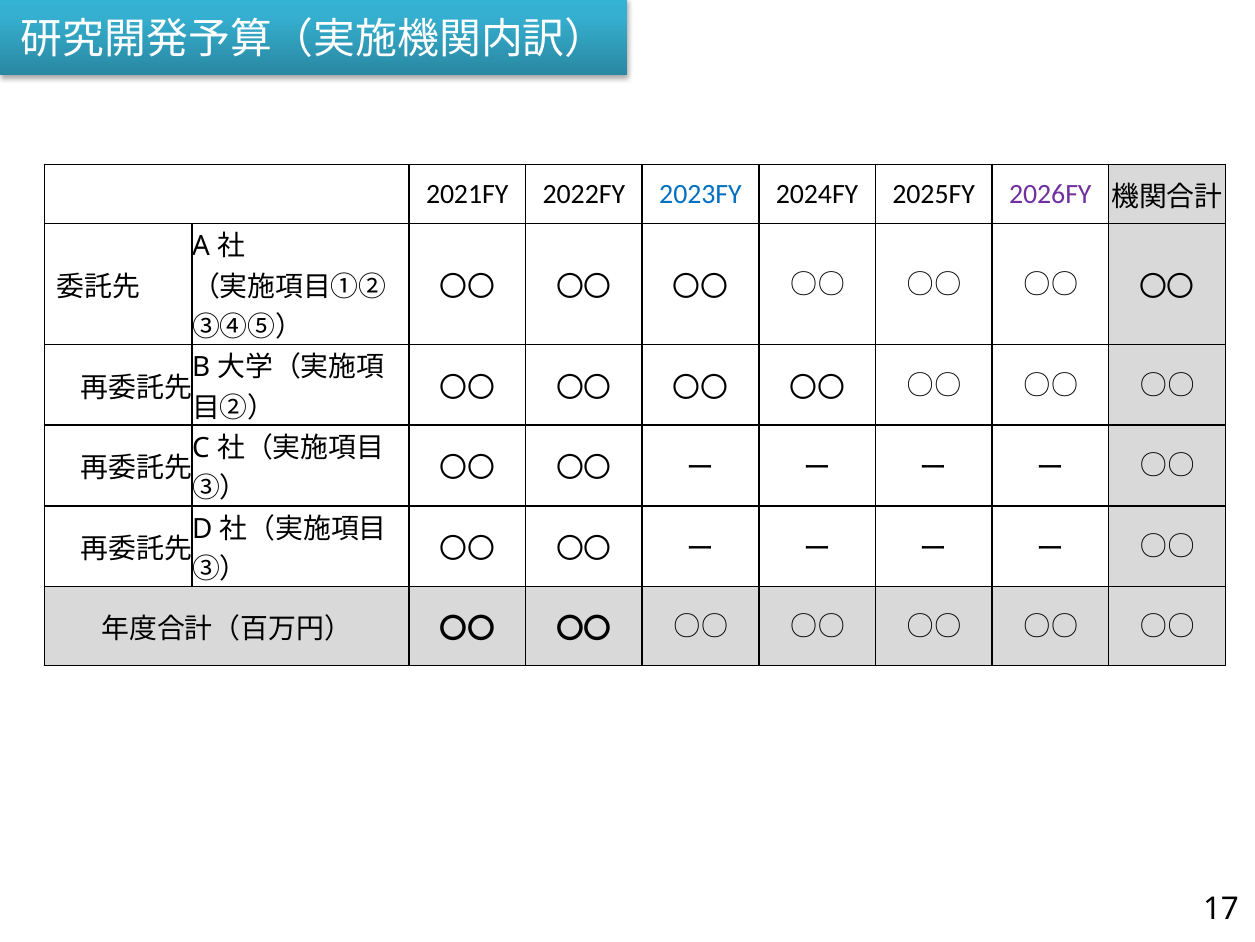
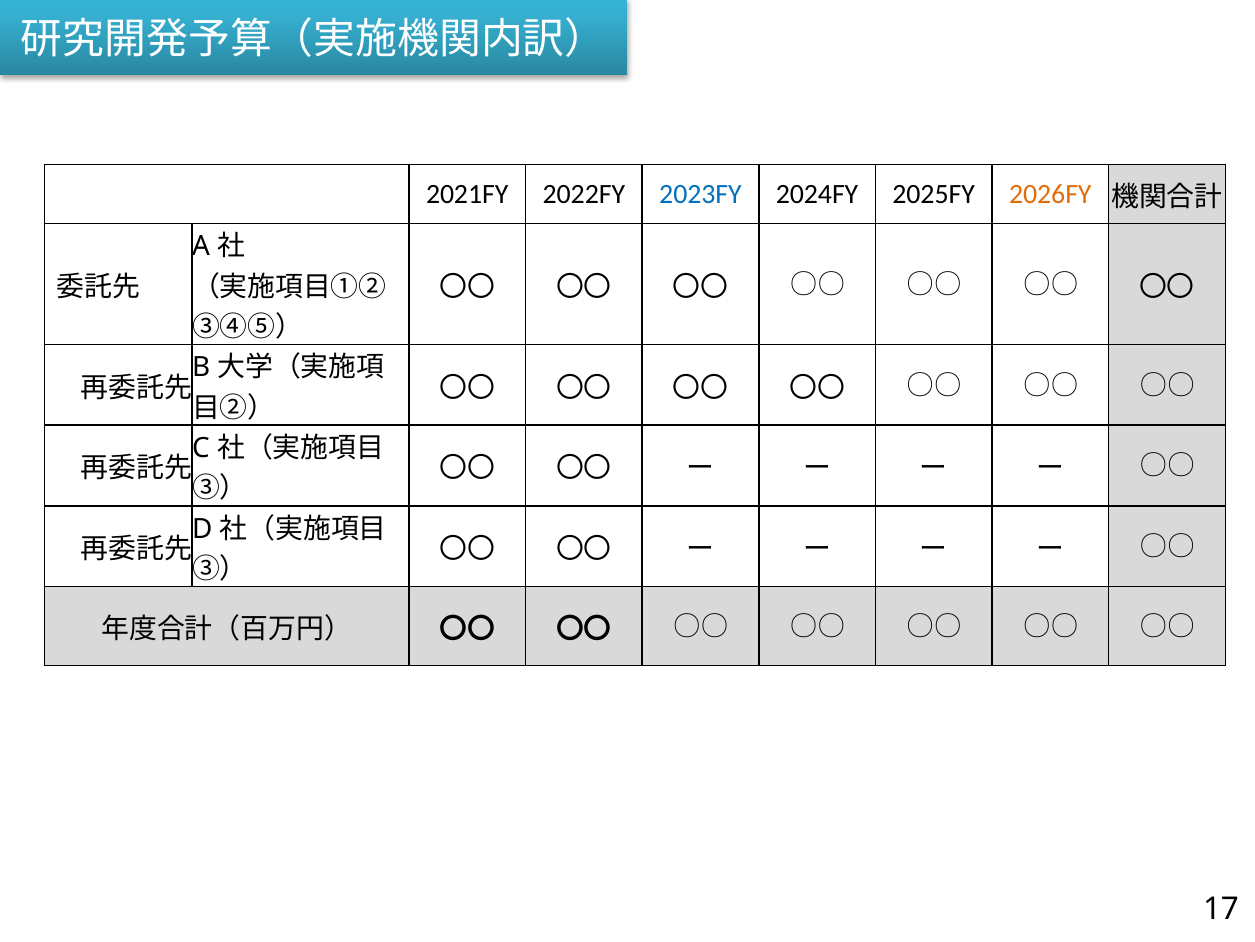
2026FY colour: purple -> orange (1050, 194)
